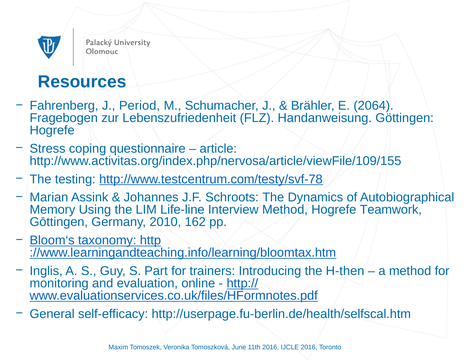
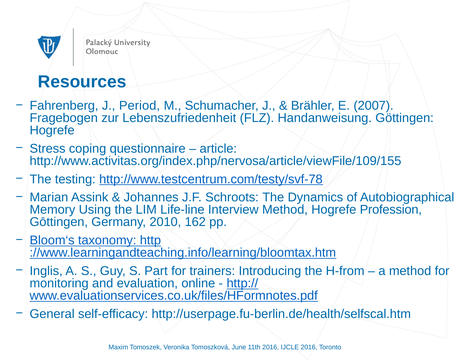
2064: 2064 -> 2007 (374, 106)
Teamwork: Teamwork -> Profession (391, 209)
H-then: H-then -> H-from (345, 271)
